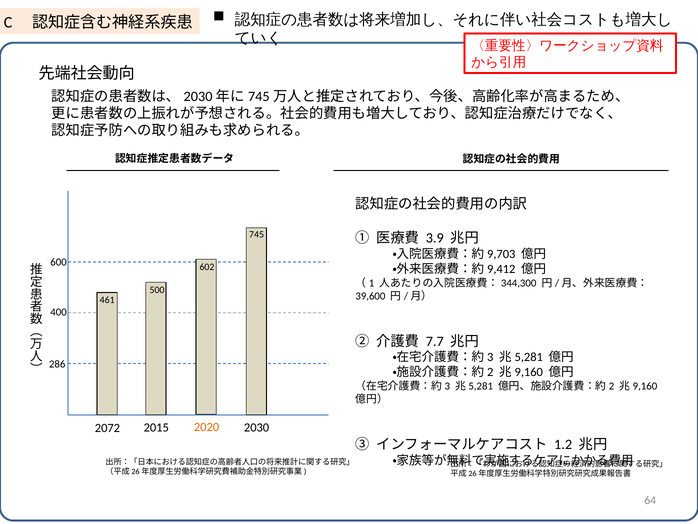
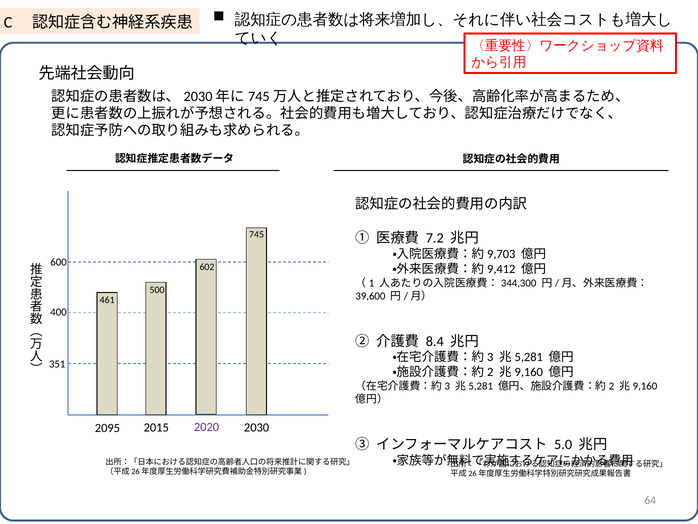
3.9: 3.9 -> 7.2 (435, 238)
7.7: 7.7 -> 8.4 (435, 341)
286: 286 -> 351 (57, 364)
2072: 2072 -> 2095 (107, 428)
2020 colour: orange -> purple (207, 427)
1.2: 1.2 -> 5.0 (563, 444)
